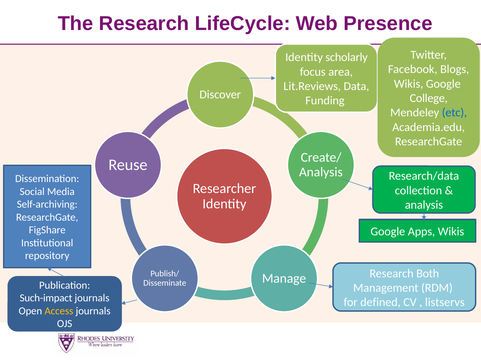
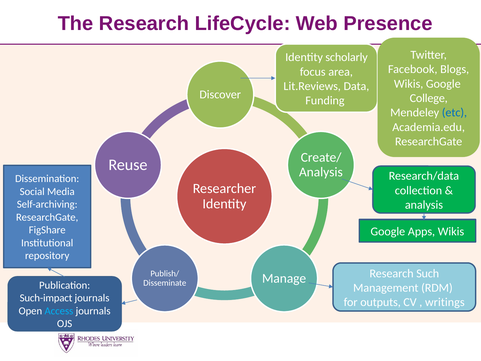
Both: Both -> Such (428, 273)
defined: defined -> outputs (381, 302)
listservs: listservs -> writings (445, 302)
Access colour: yellow -> light blue (59, 311)
